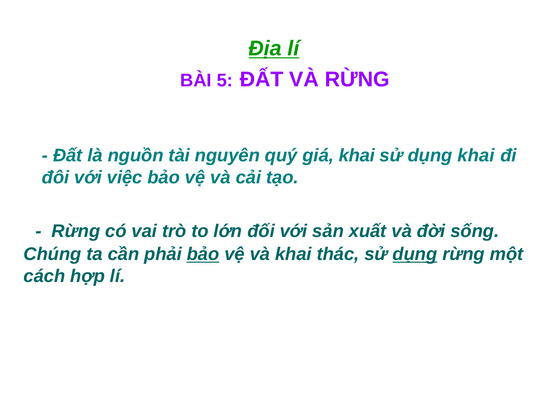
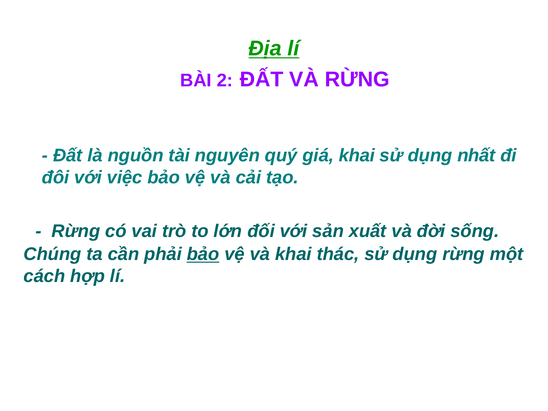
5: 5 -> 2 (225, 80)
dụng khai: khai -> nhất (476, 156)
dụng underline: present -> none (415, 254)
